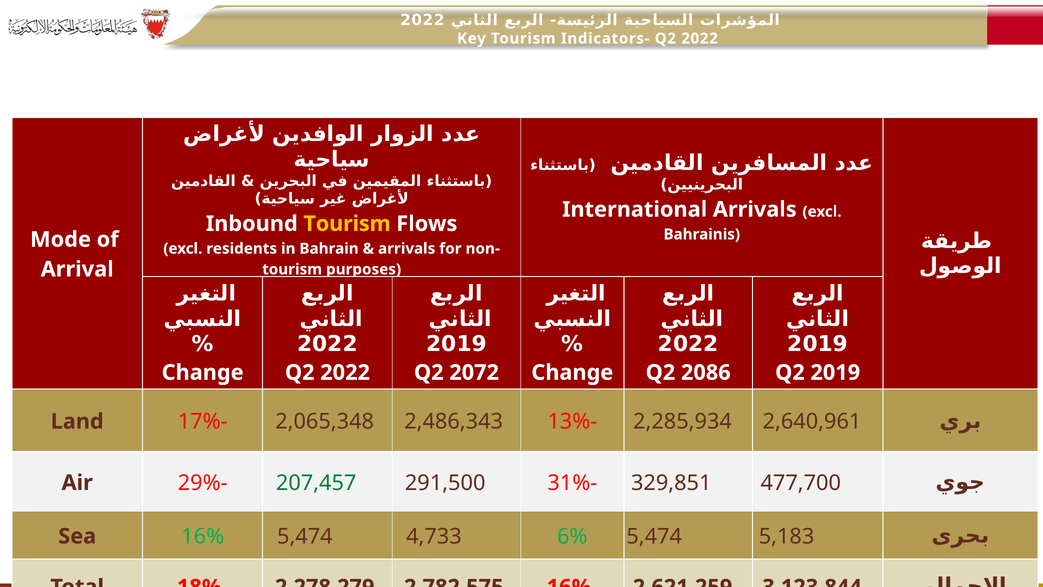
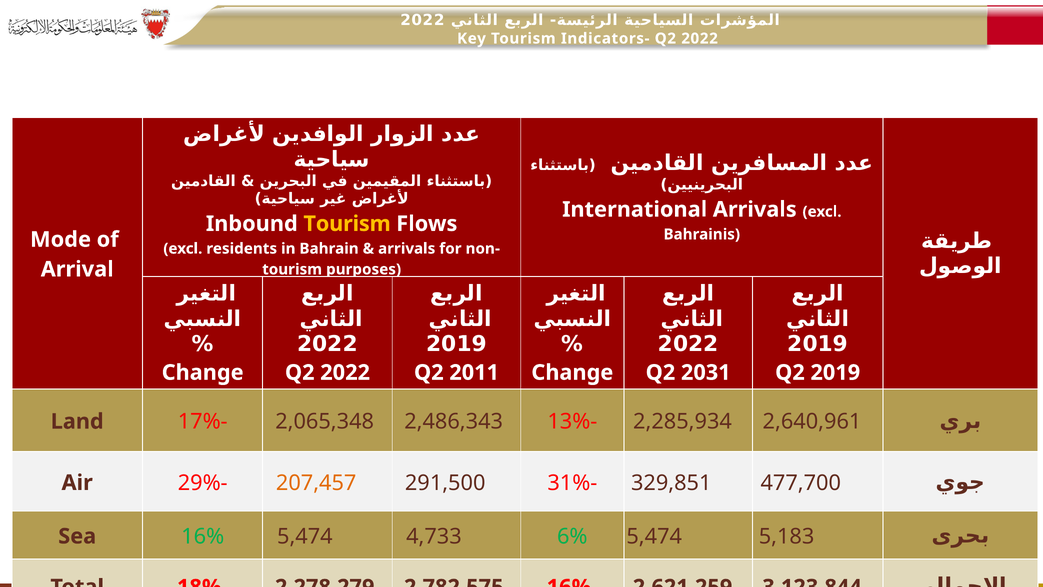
2072: 2072 -> 2011 (474, 372)
2086: 2086 -> 2031 (706, 372)
207,457 colour: green -> orange (316, 483)
